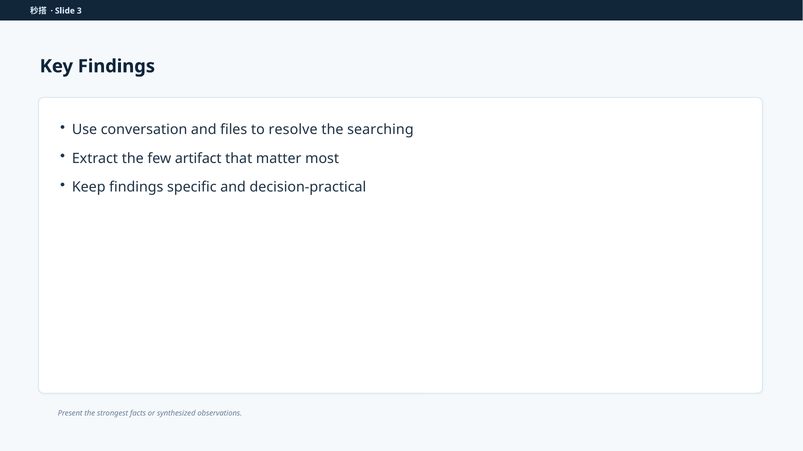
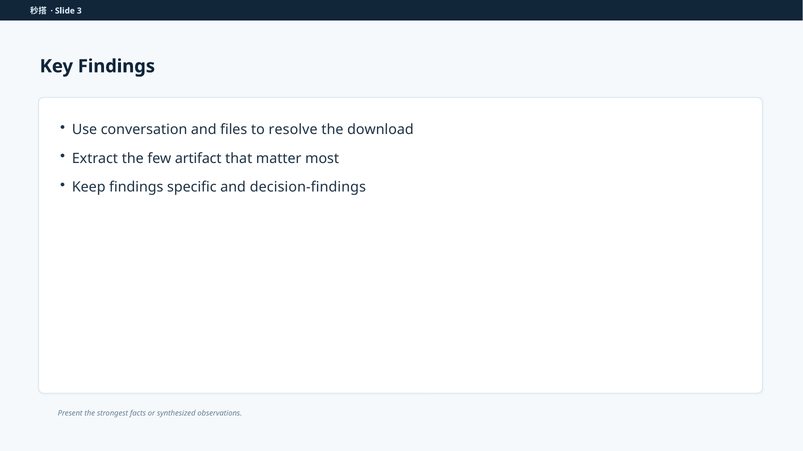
searching: searching -> download (380, 130)
decision-practical: decision-practical -> decision-findings (308, 188)
